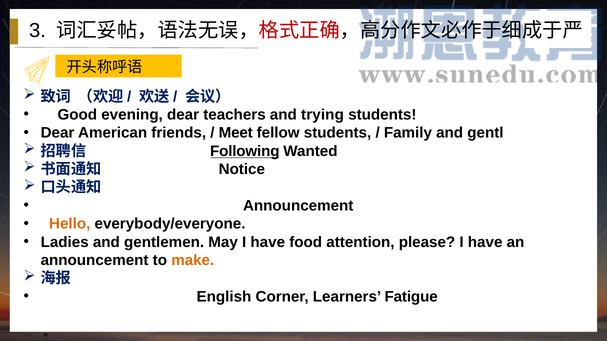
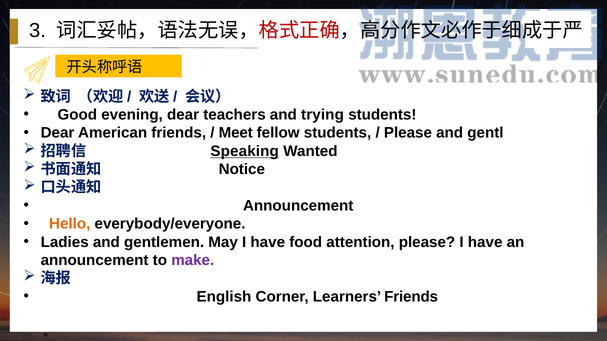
Family: Family -> Please (408, 133)
Following: Following -> Speaking (245, 151)
make colour: orange -> purple (193, 261)
Learners Fatigue: Fatigue -> Friends (411, 297)
